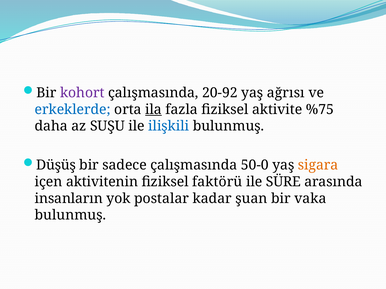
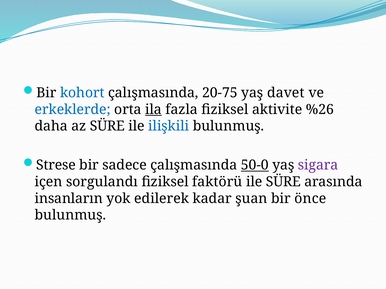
kohort colour: purple -> blue (82, 93)
20-92: 20-92 -> 20-75 (220, 93)
ağrısı: ağrısı -> davet (286, 93)
%75: %75 -> %26 (320, 110)
az SUŞU: SUŞU -> SÜRE (107, 126)
Düşüş: Düşüş -> Strese (56, 165)
50-0 underline: none -> present (255, 165)
sigara colour: orange -> purple (318, 165)
aktivitenin: aktivitenin -> sorgulandı (102, 182)
postalar: postalar -> edilerek (162, 199)
vaka: vaka -> önce (310, 199)
